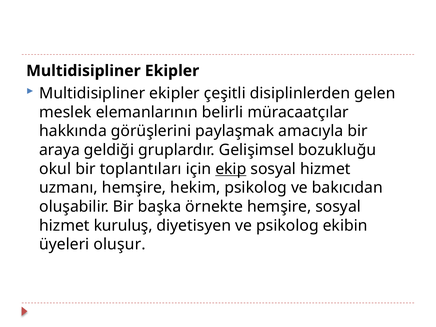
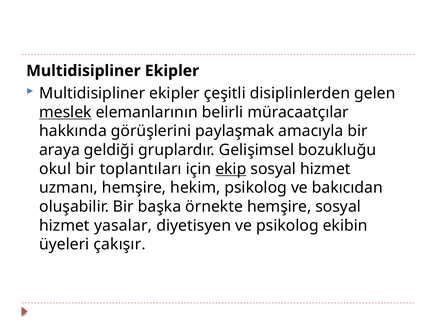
meslek underline: none -> present (65, 112)
kuruluş: kuruluş -> yasalar (123, 226)
oluşur: oluşur -> çakışır (120, 244)
